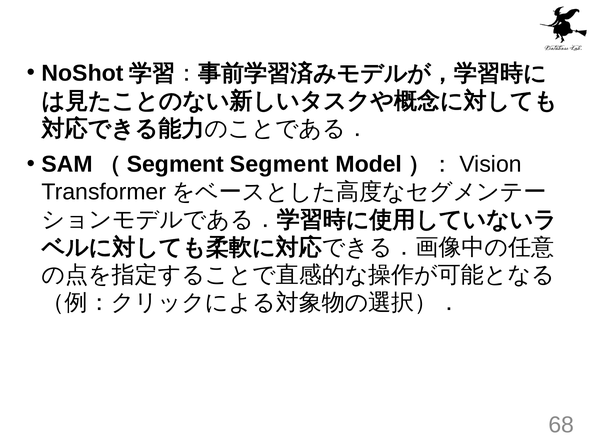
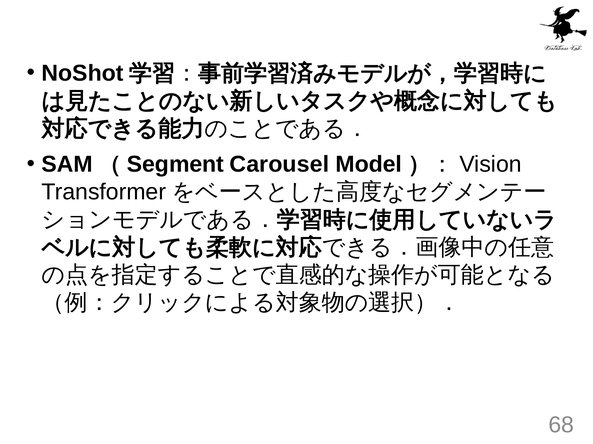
Segment: Segment -> Carousel (279, 165)
